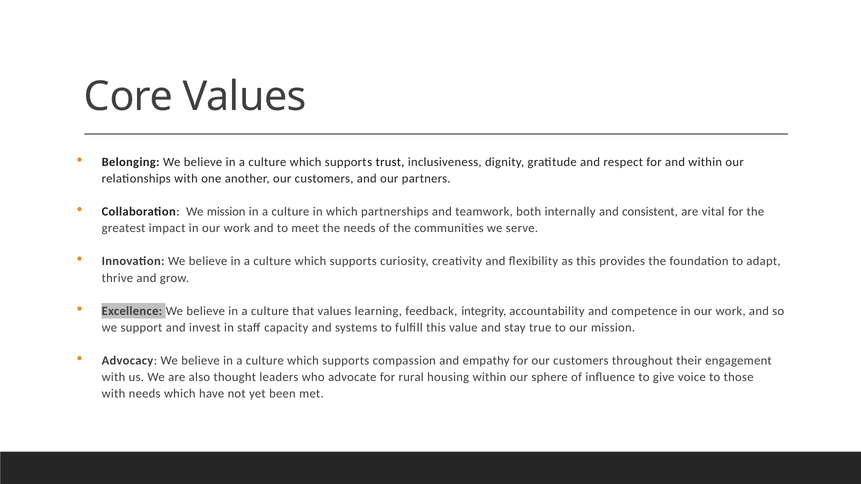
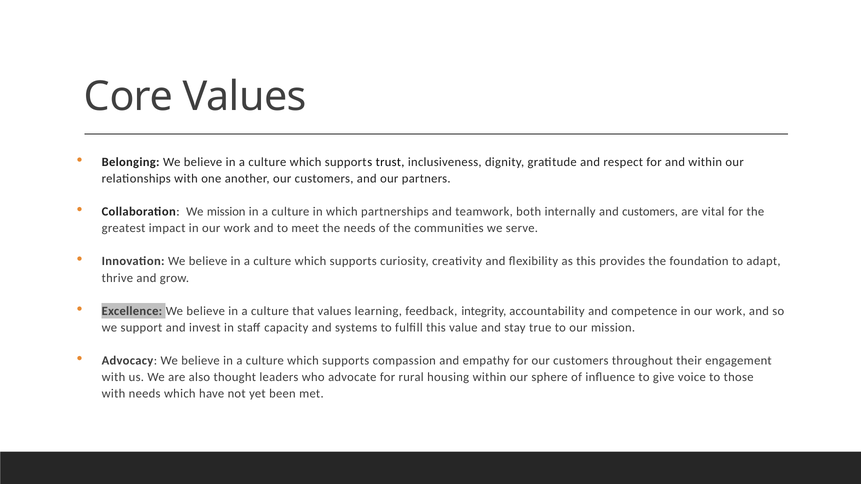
and consistent: consistent -> customers (650, 212)
